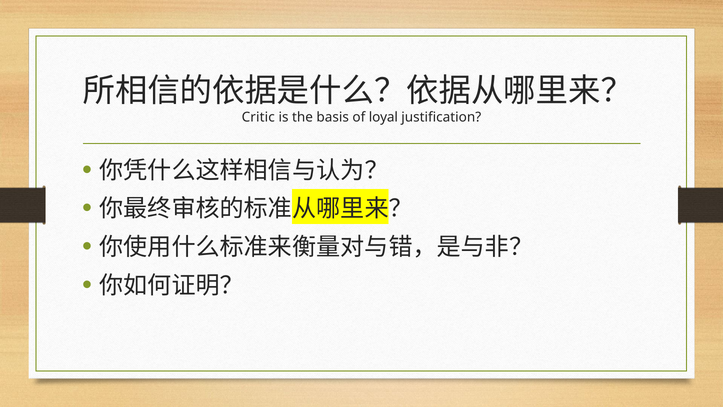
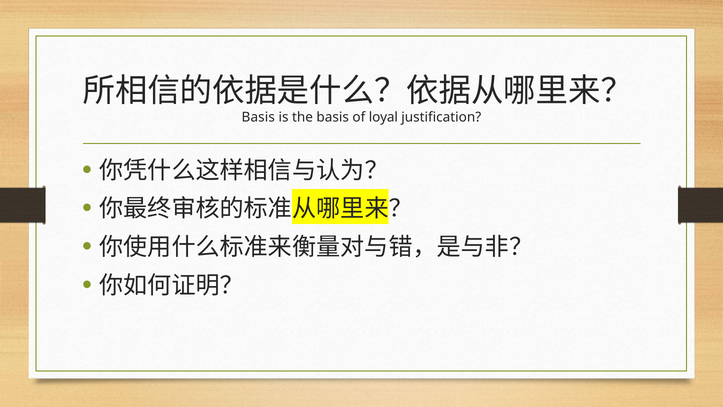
Critic: Critic -> Basis (258, 117)
